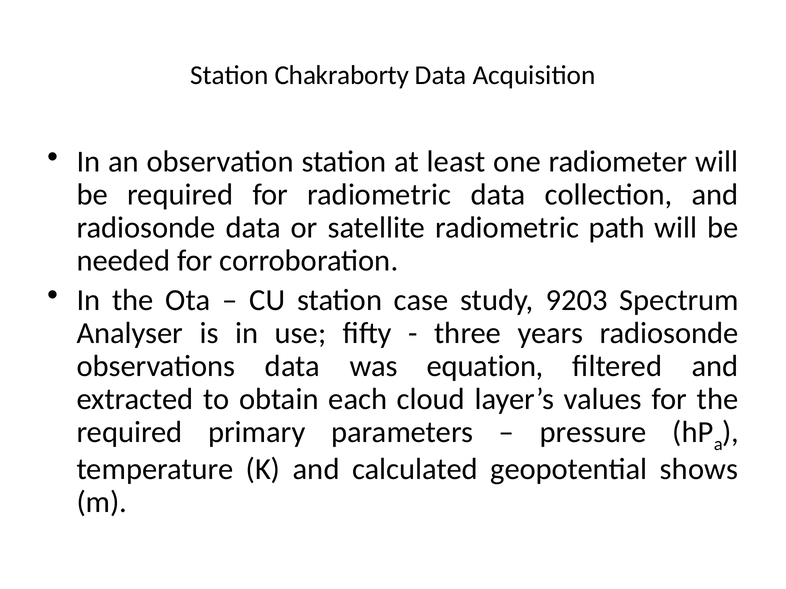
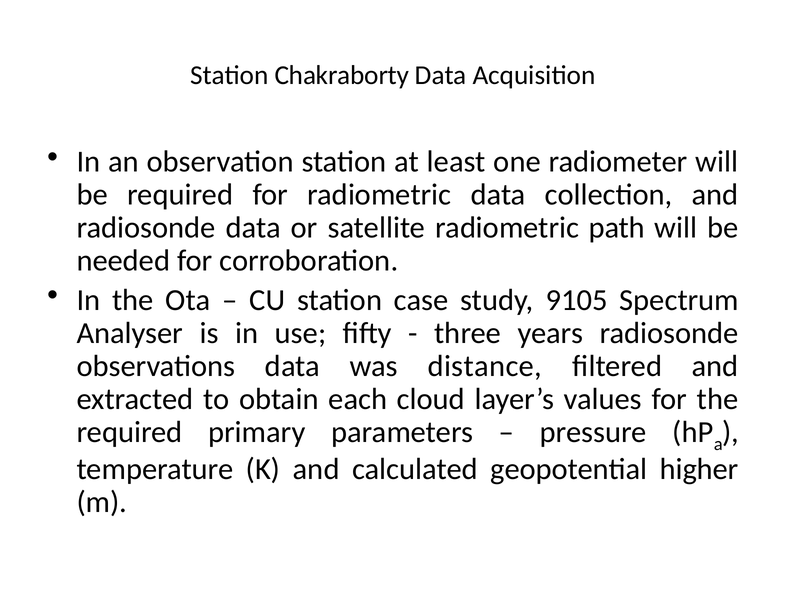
9203: 9203 -> 9105 (577, 300)
equation: equation -> distance (485, 366)
shows: shows -> higher (699, 470)
